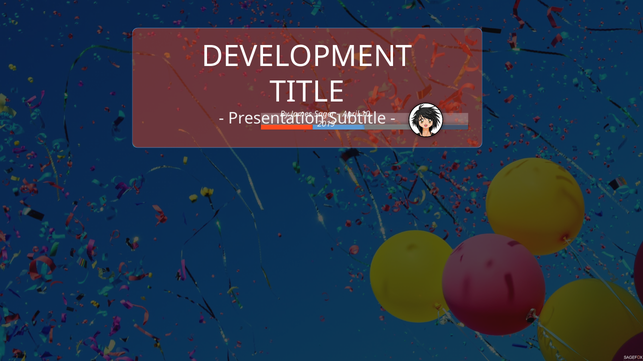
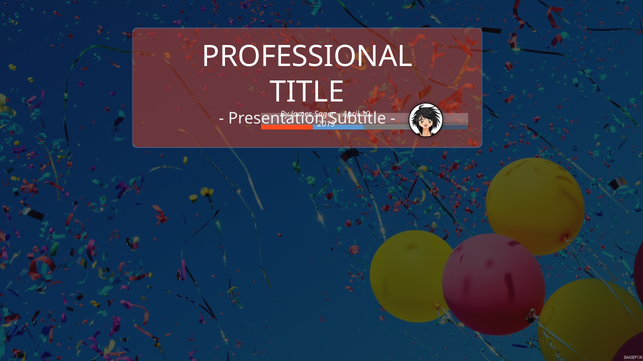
DEVELOPMENT: DEVELOPMENT -> PROFESSIONAL (307, 57)
